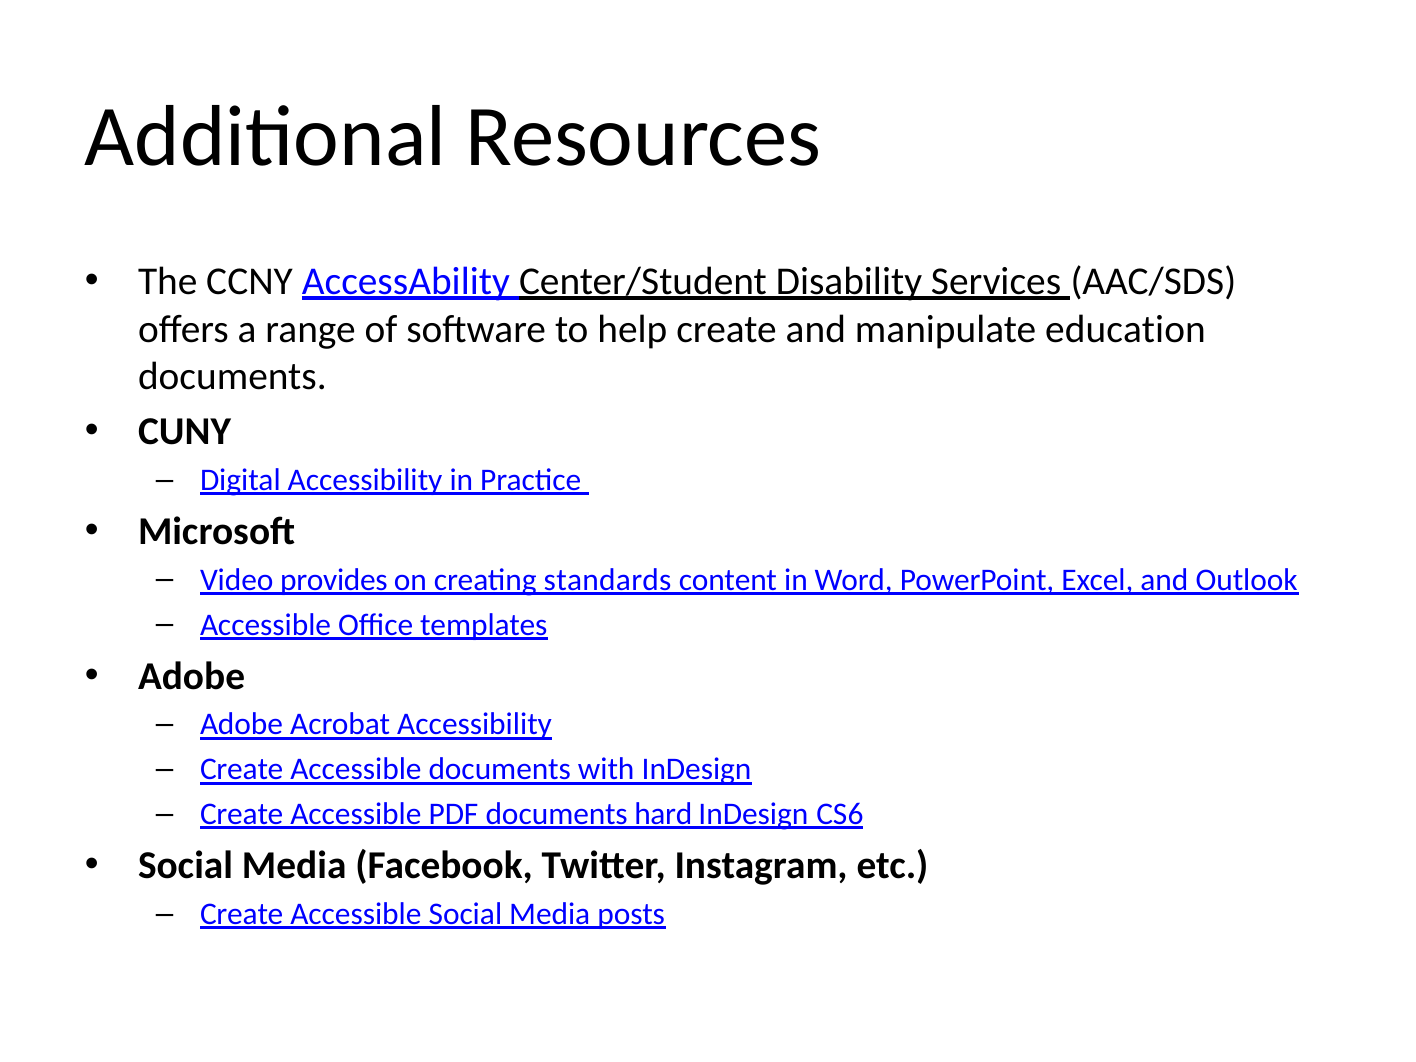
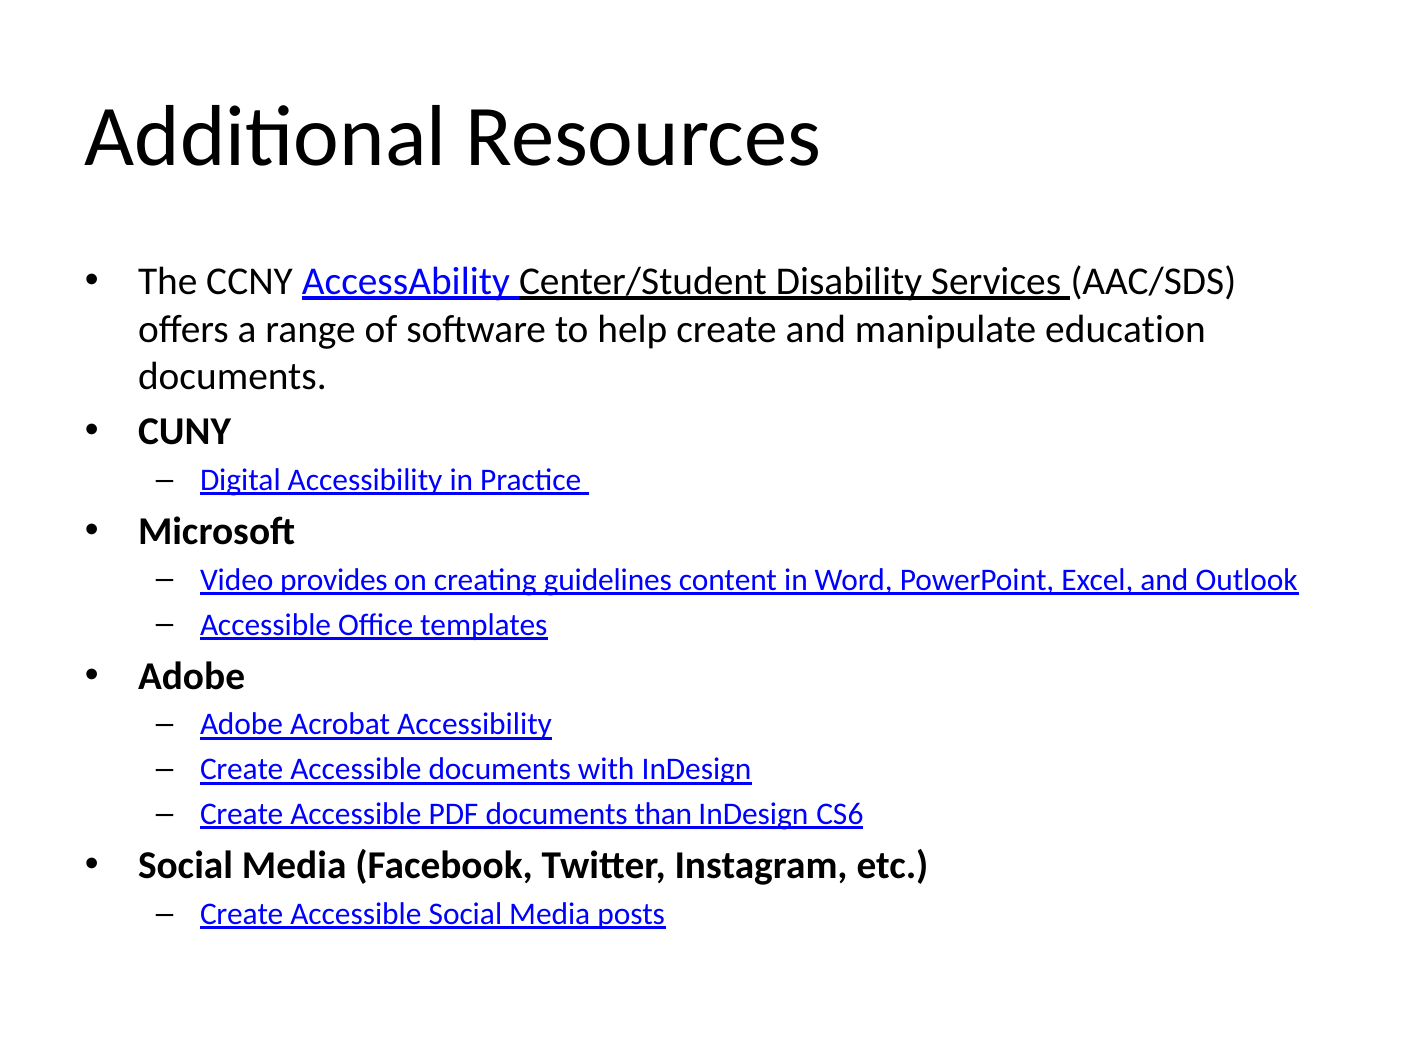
standards: standards -> guidelines (608, 580)
hard: hard -> than (663, 814)
